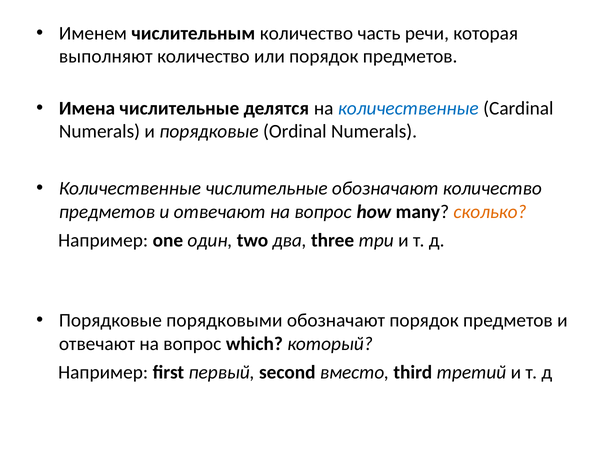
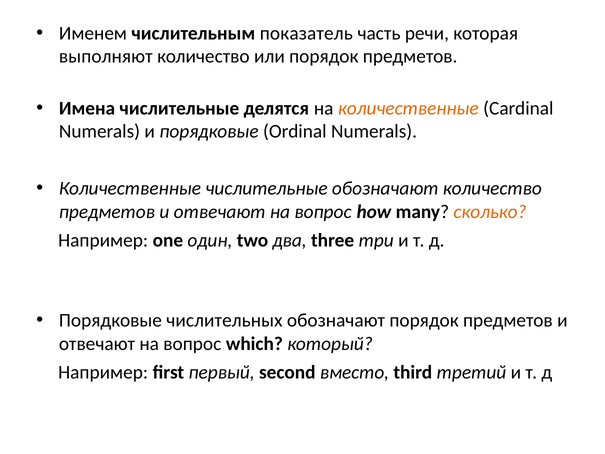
числительным количество: количество -> показатель (306, 33)
количественные colour: blue -> orange (408, 108)
порядковыми: порядковыми -> числительных (224, 320)
